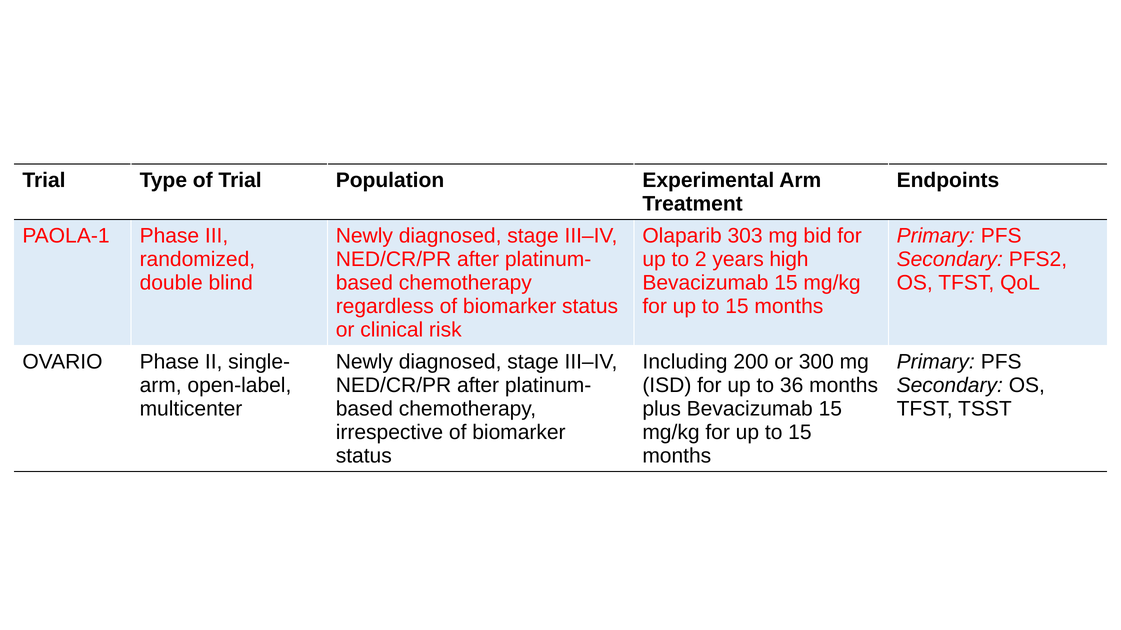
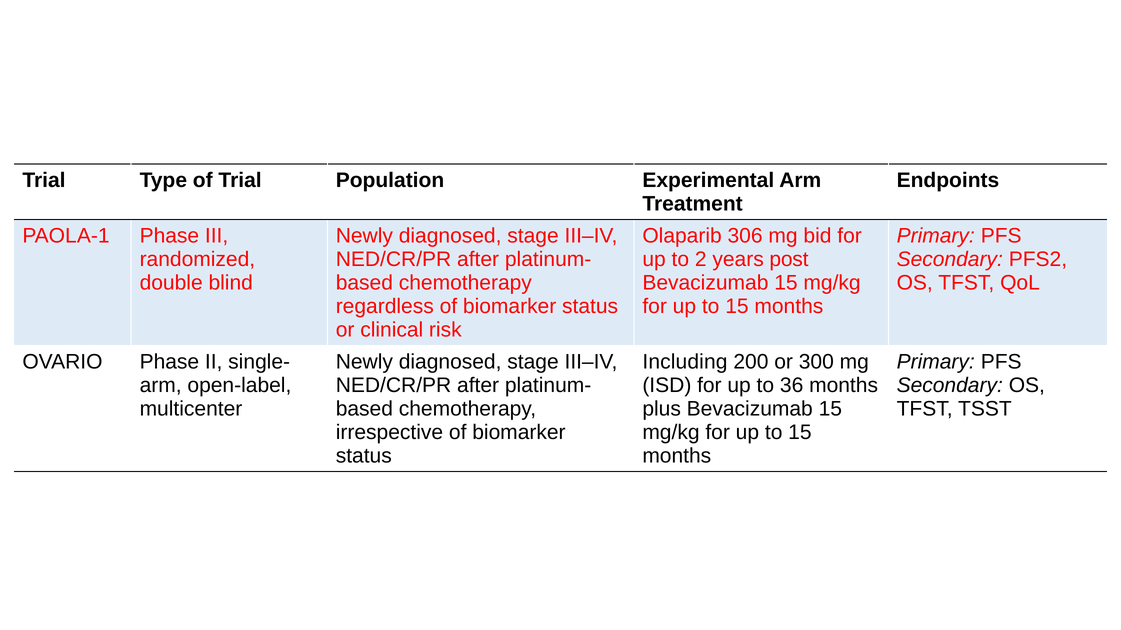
303: 303 -> 306 (745, 236)
high: high -> post (789, 259)
